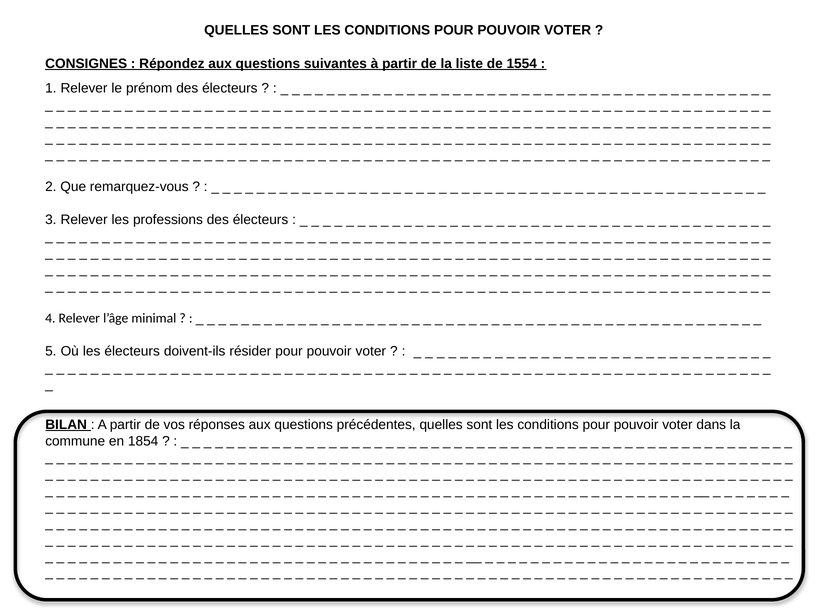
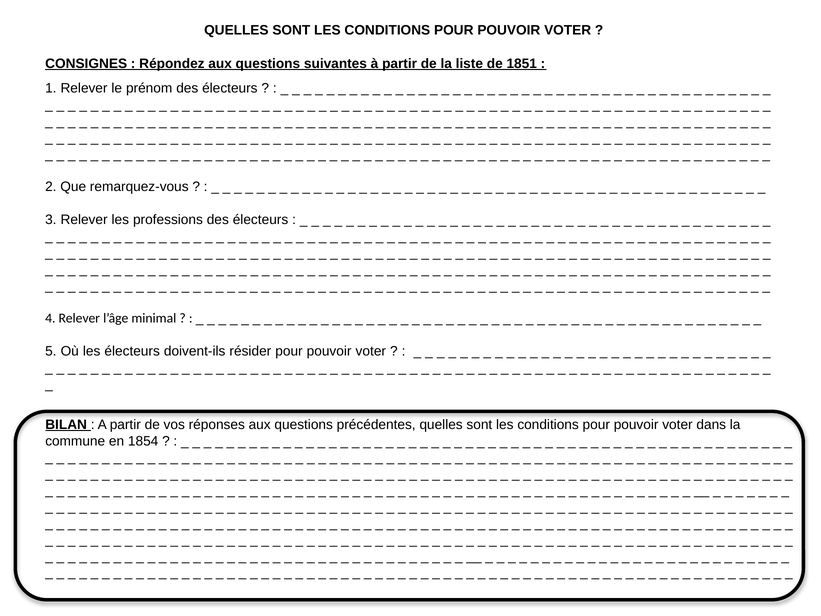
1554: 1554 -> 1851 (522, 63)
